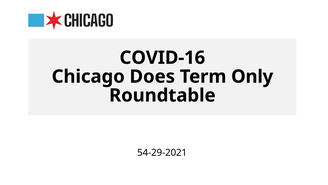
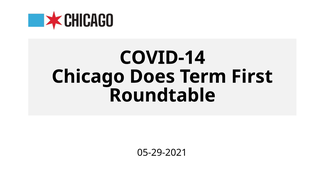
COVID-16: COVID-16 -> COVID-14 (162, 58)
Only: Only -> First (252, 76)
54-29-2021: 54-29-2021 -> 05-29-2021 (162, 152)
